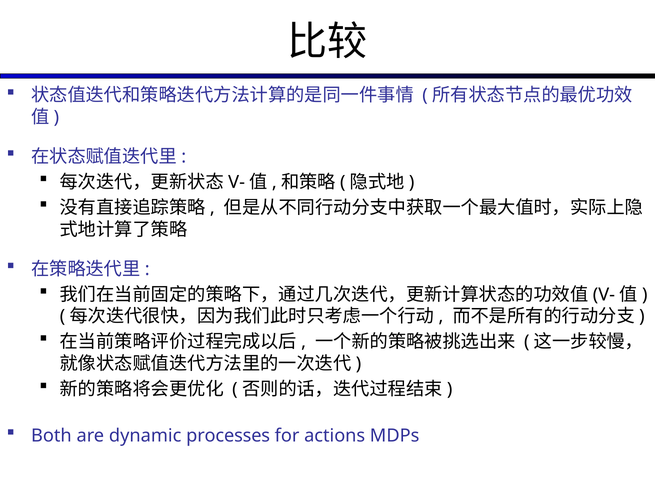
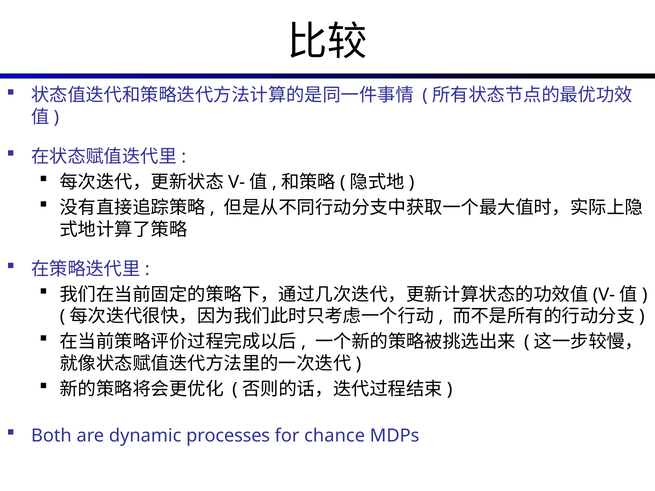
actions: actions -> chance (335, 436)
